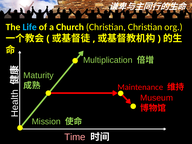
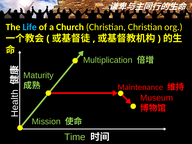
Time colour: pink -> light green (75, 137)
